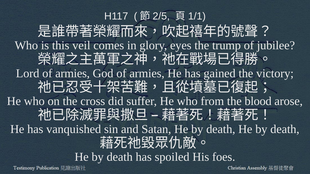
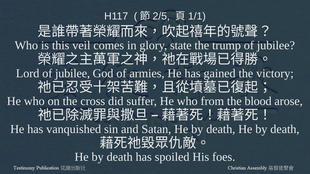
eyes: eyes -> state (181, 46)
Lord of armies: armies -> jubilee (73, 74)
